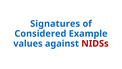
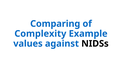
Signatures: Signatures -> Comparing (55, 24)
Considered: Considered -> Complexity (40, 33)
NIDSs colour: red -> black (95, 43)
